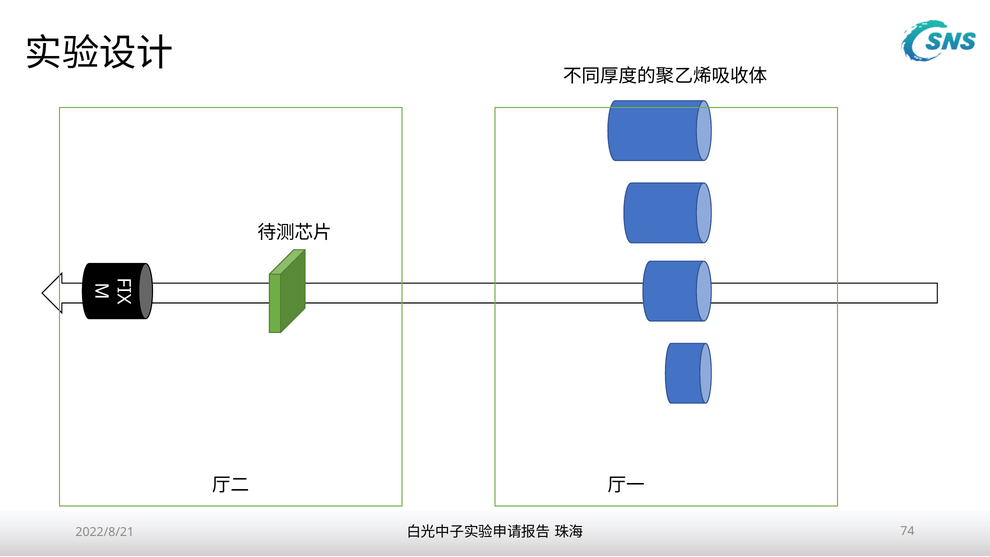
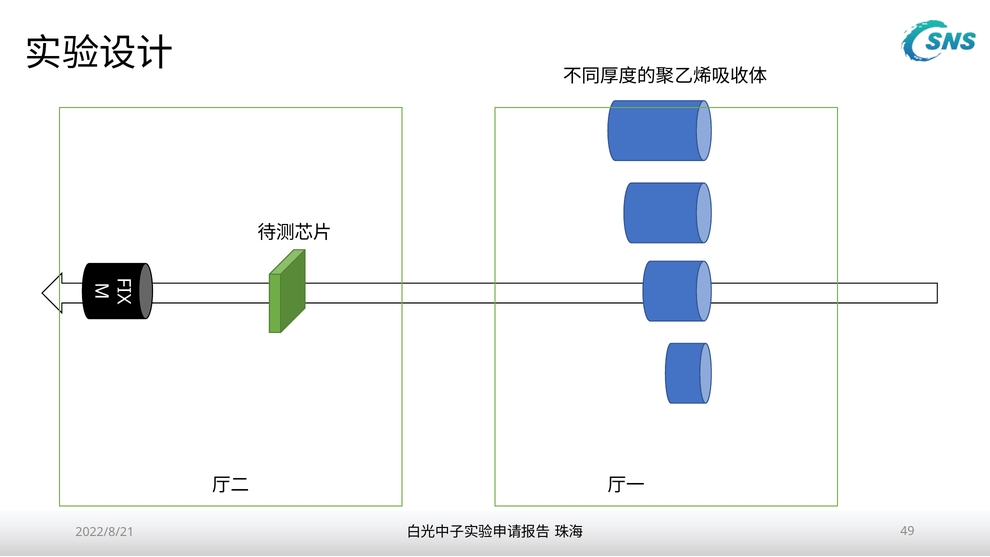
74: 74 -> 49 (907, 531)
